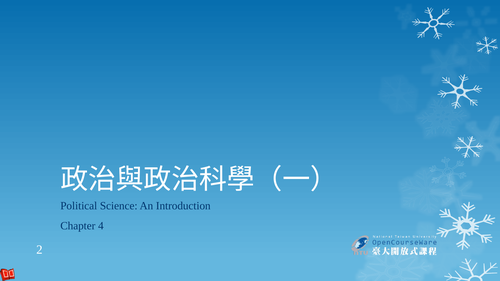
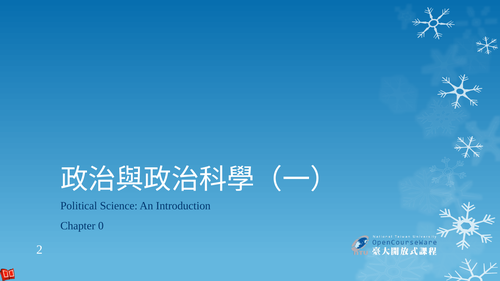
4: 4 -> 0 (101, 226)
